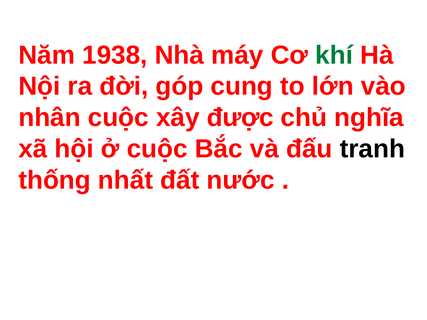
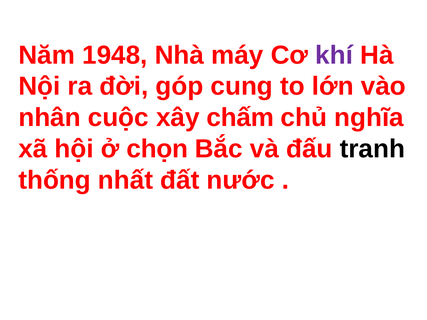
1938: 1938 -> 1948 (115, 55)
khí colour: green -> purple (334, 55)
được: được -> chấm (240, 118)
ở cuộc: cuộc -> chọn (157, 149)
